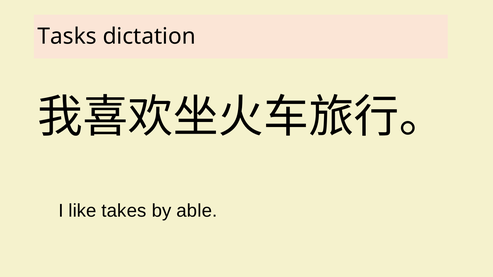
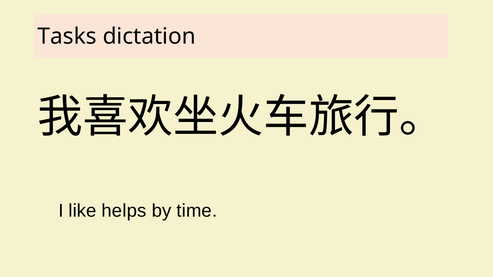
takes: takes -> helps (124, 211)
able: able -> time (197, 211)
